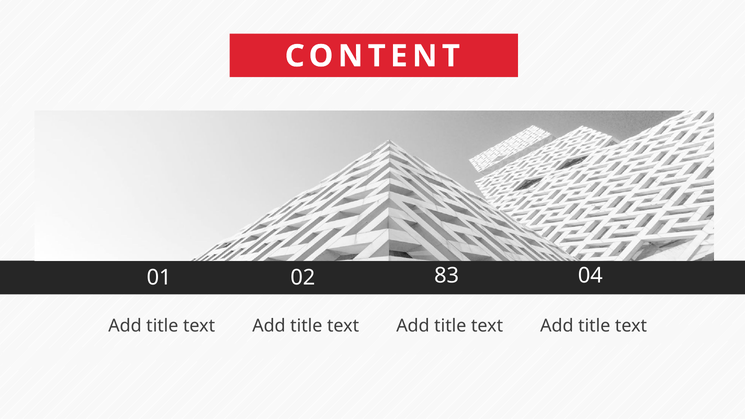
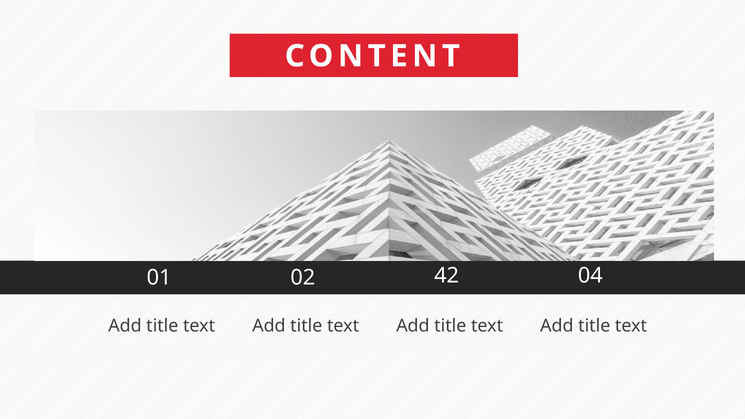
83: 83 -> 42 (447, 276)
